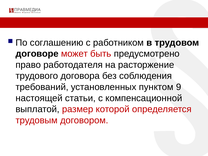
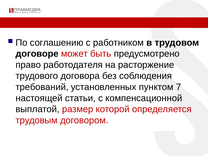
9: 9 -> 7 (179, 87)
